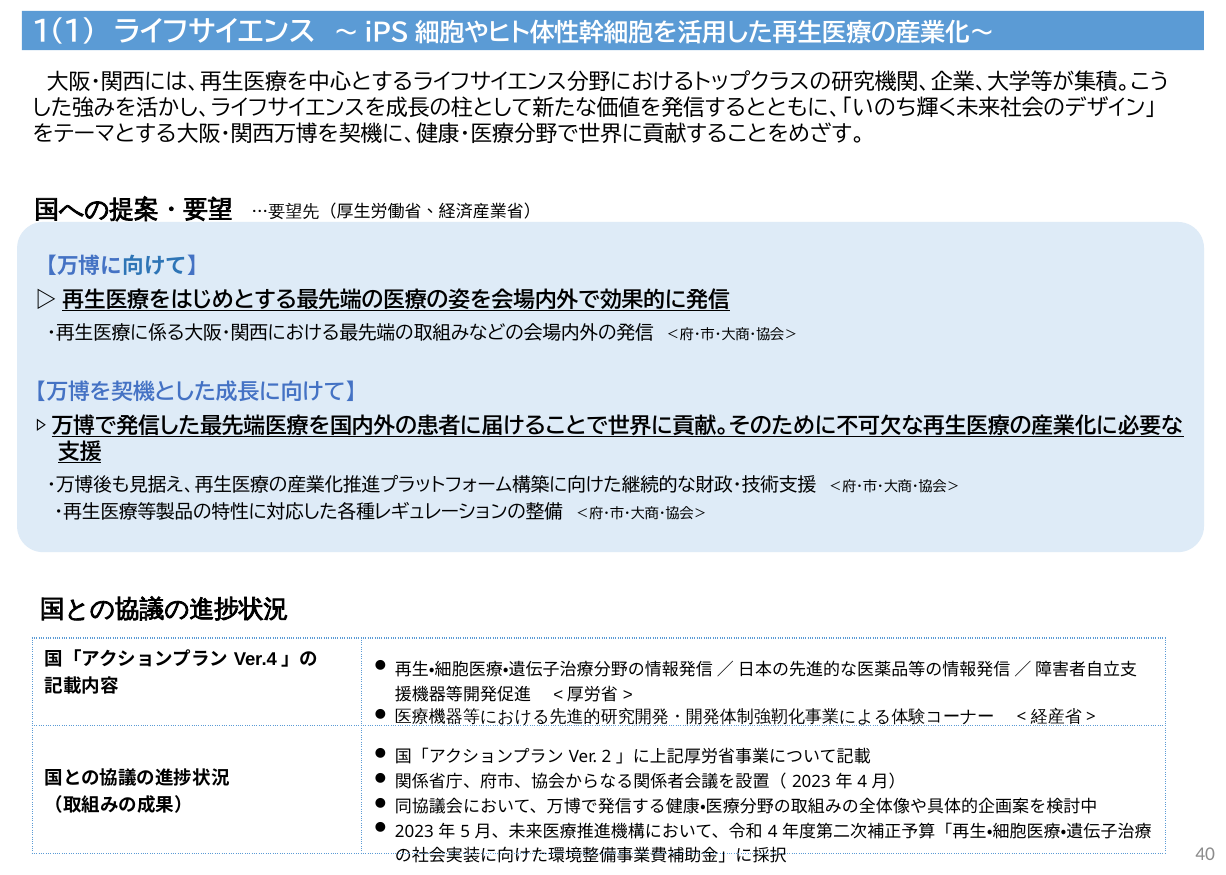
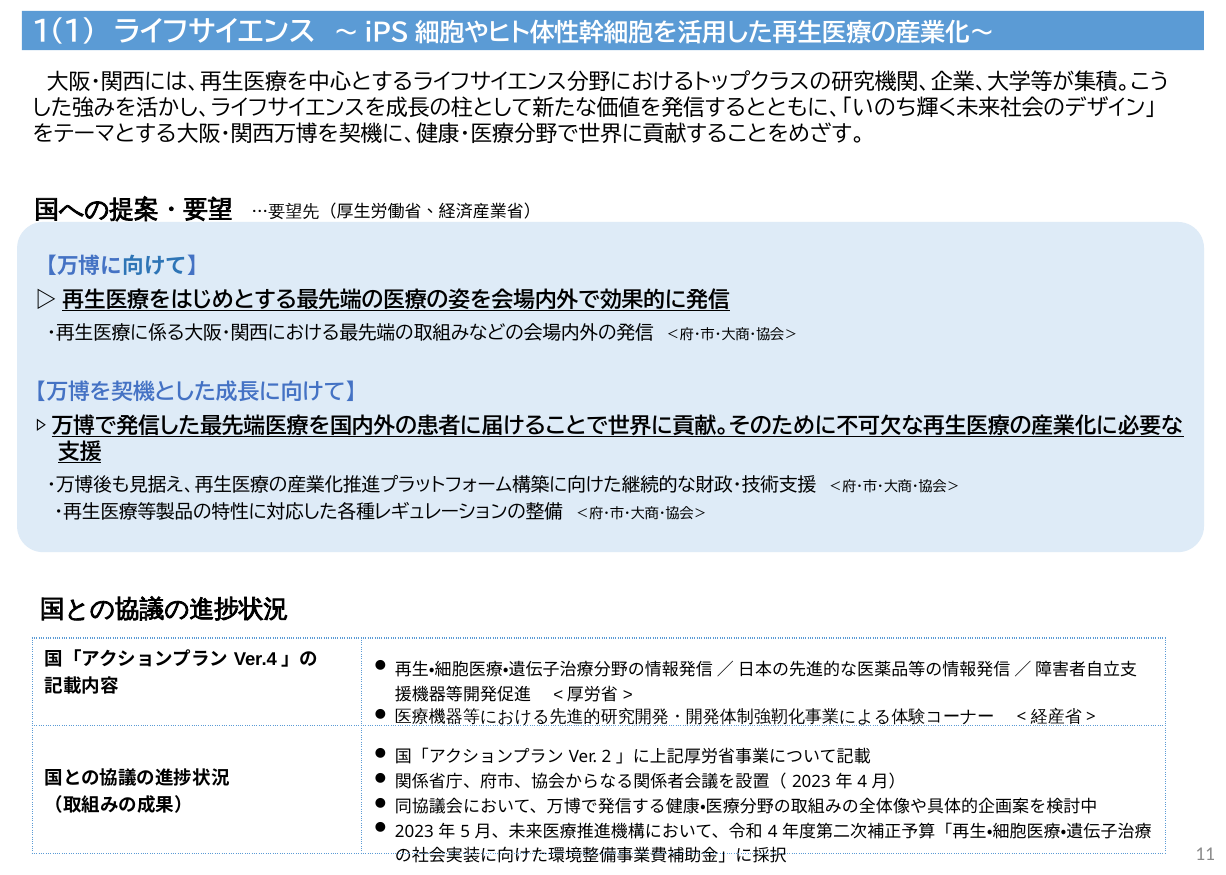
40: 40 -> 11 (1205, 855)
